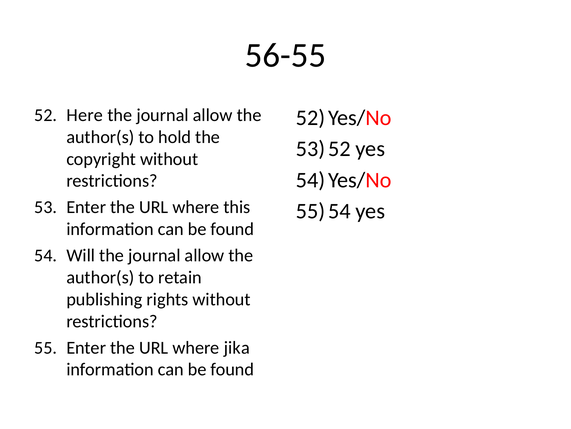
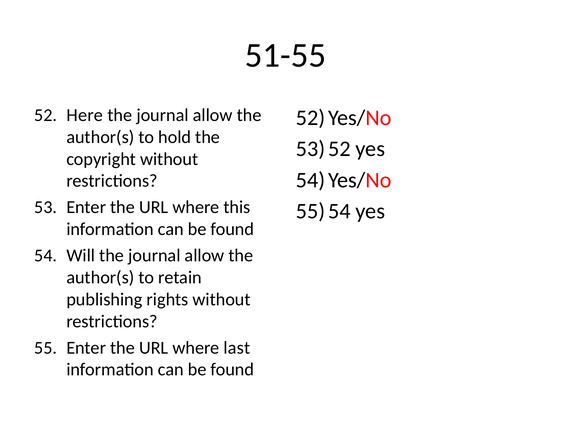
56-55: 56-55 -> 51-55 (285, 55)
jika: jika -> last (237, 347)
